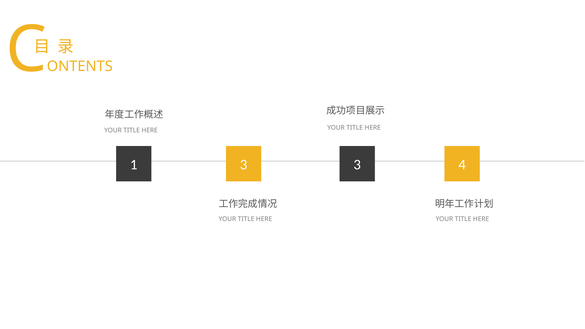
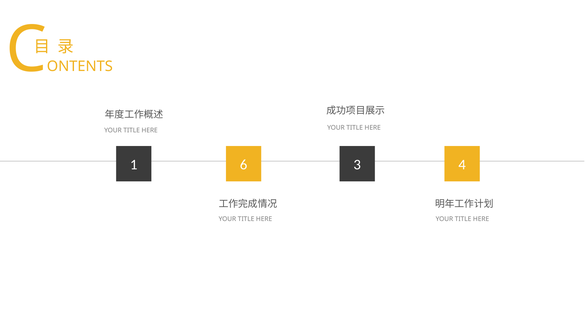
1 3: 3 -> 6 (244, 165)
